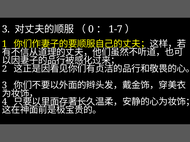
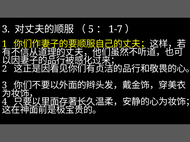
0: 0 -> 5 (91, 29)
